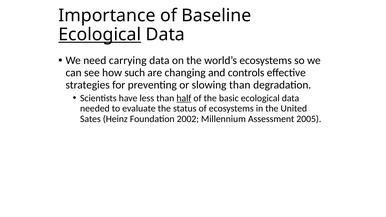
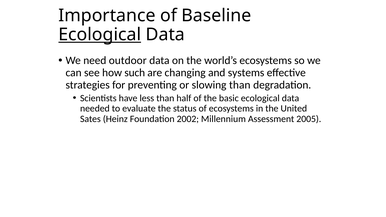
carrying: carrying -> outdoor (128, 61)
controls: controls -> systems (246, 73)
half underline: present -> none (184, 98)
